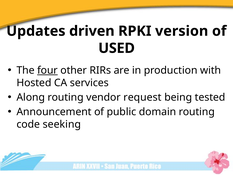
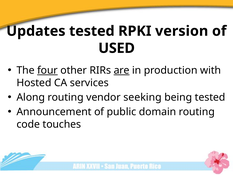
Updates driven: driven -> tested (92, 31)
are underline: none -> present (122, 70)
request: request -> seeking (143, 97)
seeking: seeking -> touches (62, 124)
